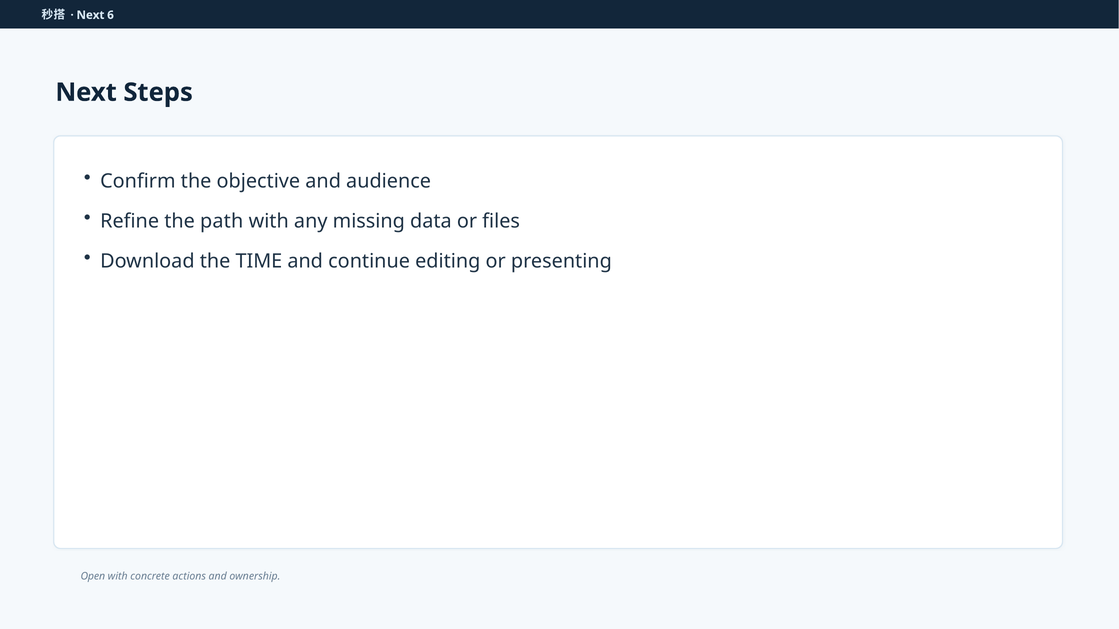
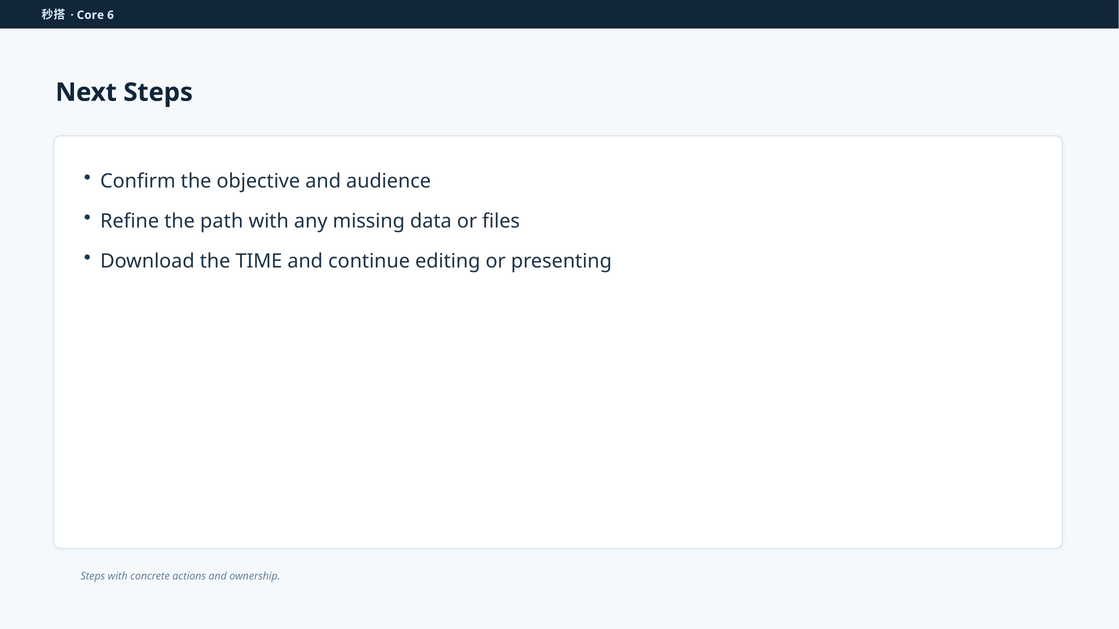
Next: Next -> Core (90, 15)
Open: Open -> Steps (93, 576)
